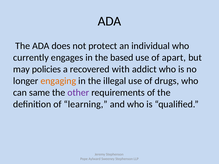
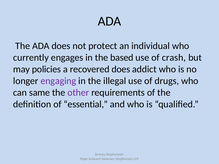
apart: apart -> crash (174, 58)
recovered with: with -> does (121, 69)
engaging colour: orange -> purple (58, 81)
learning: learning -> essential (86, 104)
